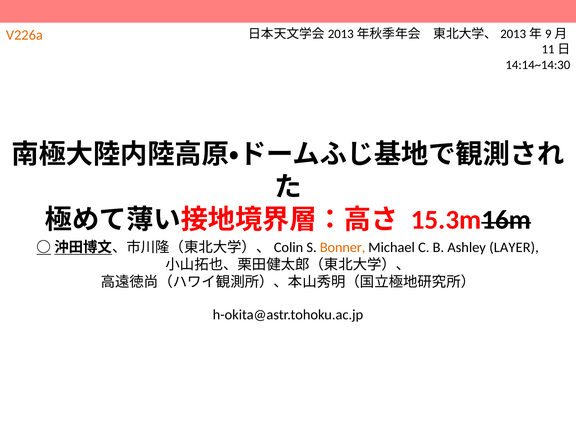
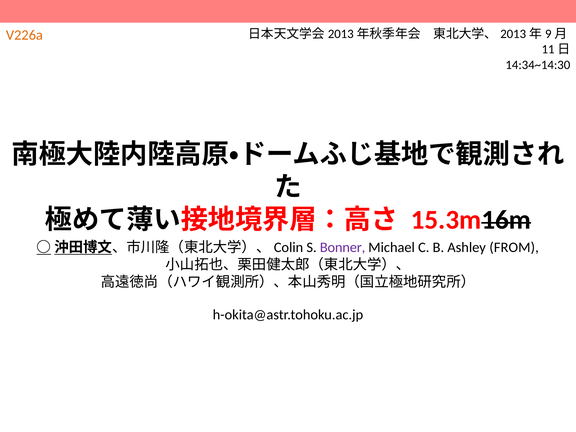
14:14~14:30: 14:14~14:30 -> 14:34~14:30 (538, 65)
Bonner colour: orange -> purple (343, 247)
LAYER: LAYER -> FROM (514, 247)
